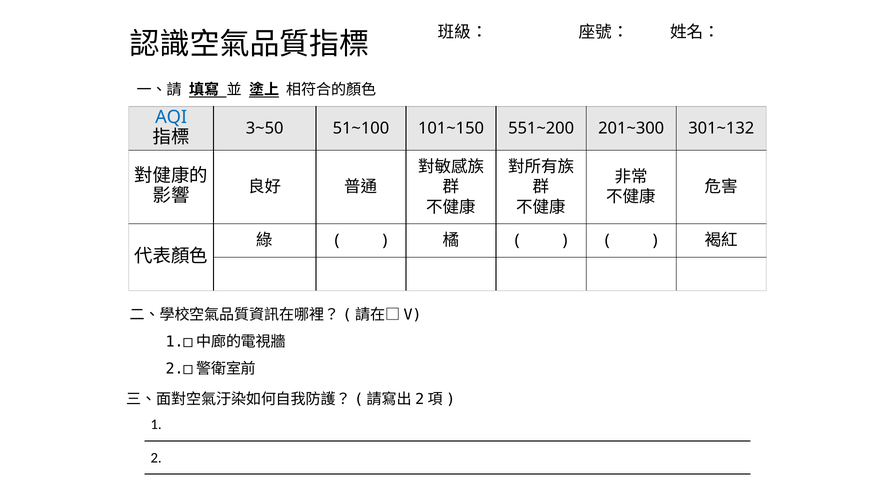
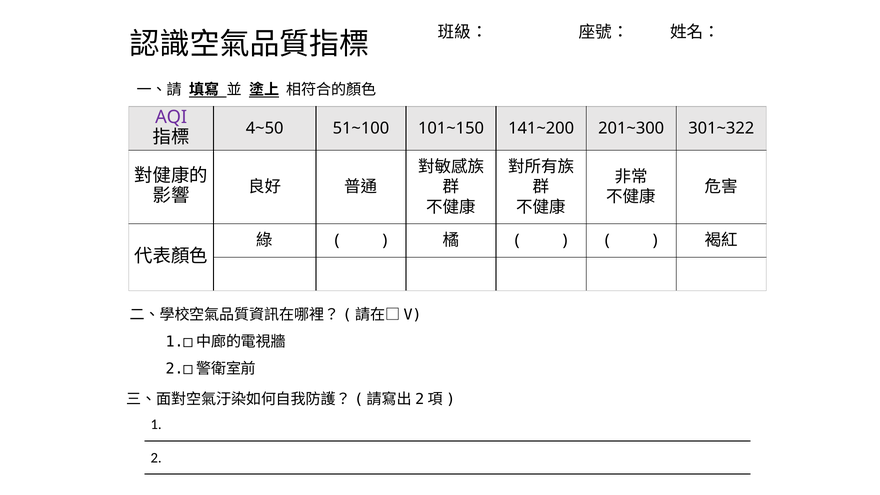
AQI colour: blue -> purple (171, 117)
3~50: 3~50 -> 4~50 (265, 128)
551~200: 551~200 -> 141~200 (541, 128)
301~132: 301~132 -> 301~322 (721, 128)
